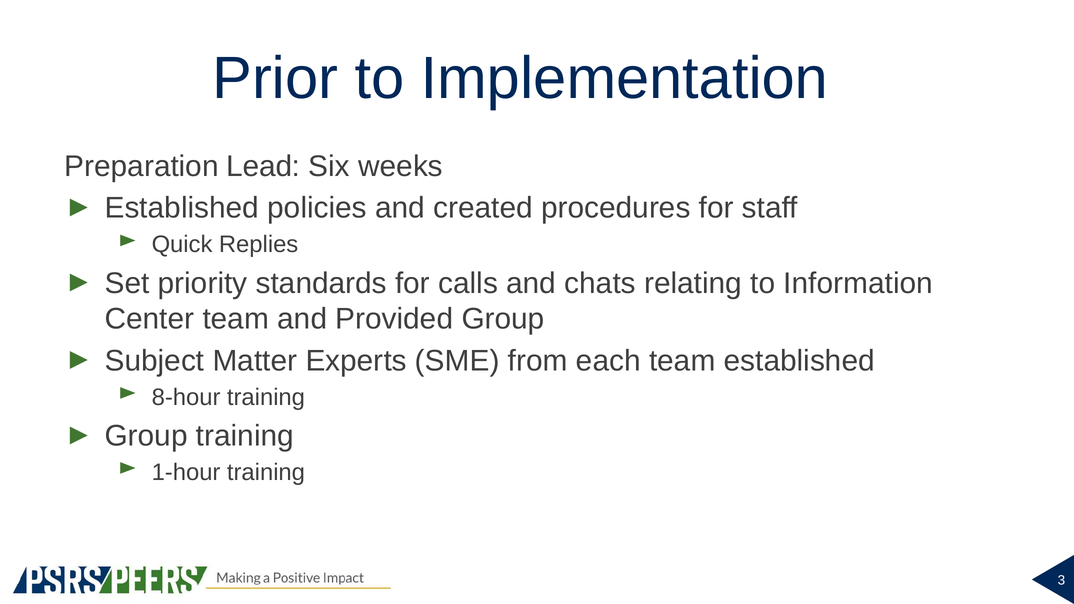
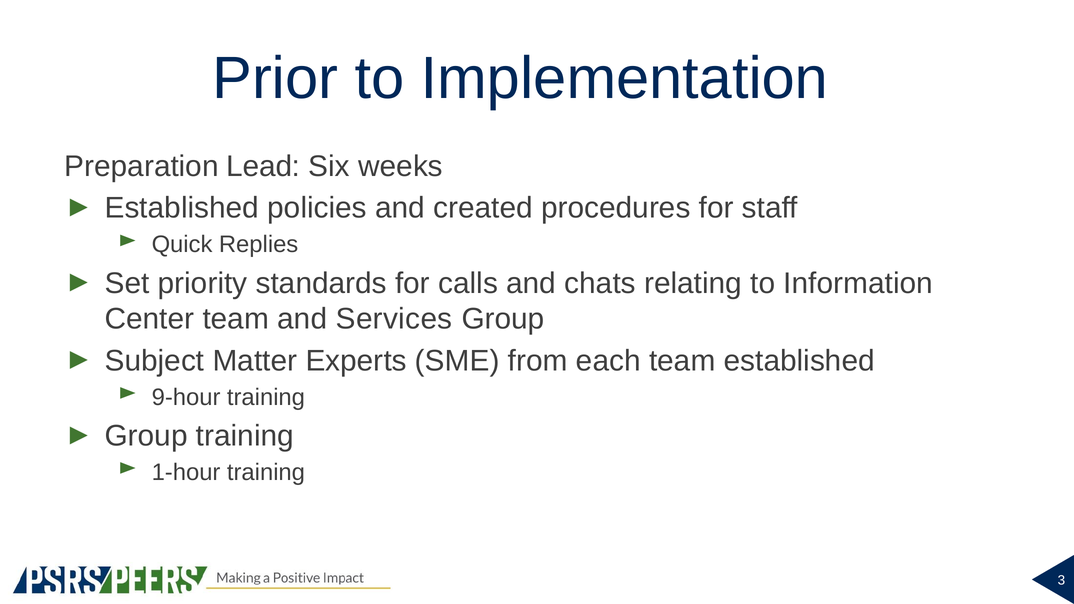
Provided: Provided -> Services (394, 319)
8-hour: 8-hour -> 9-hour (186, 397)
